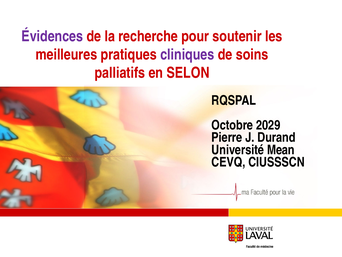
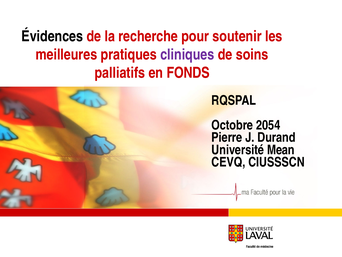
Évidences colour: purple -> black (52, 36)
SELON: SELON -> FONDS (188, 73)
2029: 2029 -> 2054 (268, 125)
